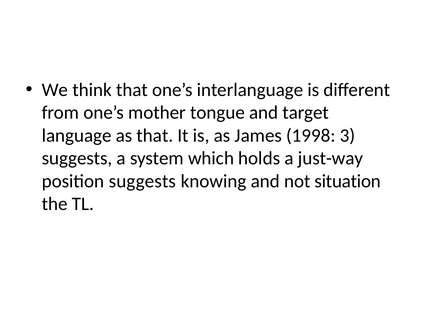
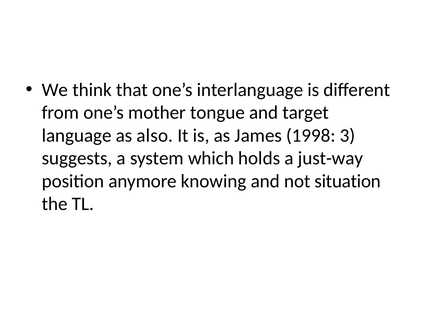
as that: that -> also (155, 135)
position suggests: suggests -> anymore (143, 181)
